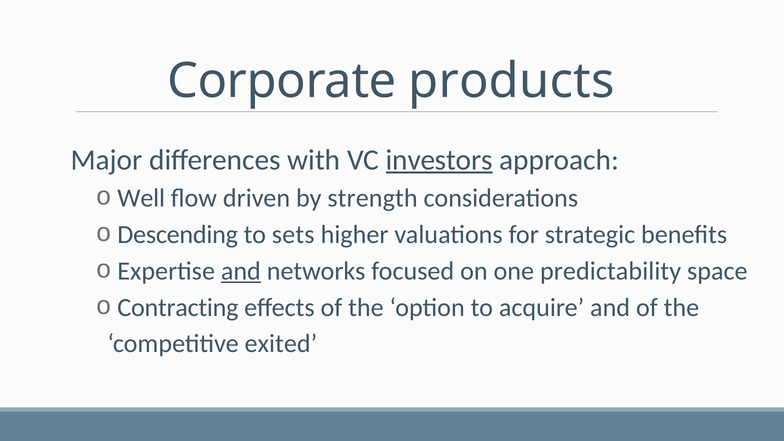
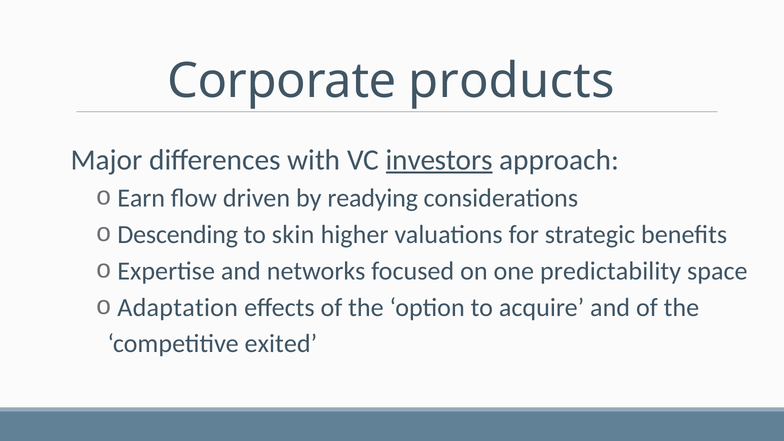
Well: Well -> Earn (141, 198)
strength: strength -> readying (373, 198)
sets: sets -> skin (293, 235)
and underline: present -> none (241, 271)
Contracting: Contracting -> Adaptation (178, 307)
